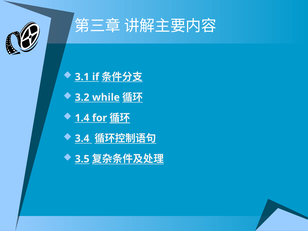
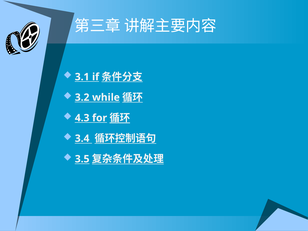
1.4: 1.4 -> 4.3 (82, 118)
